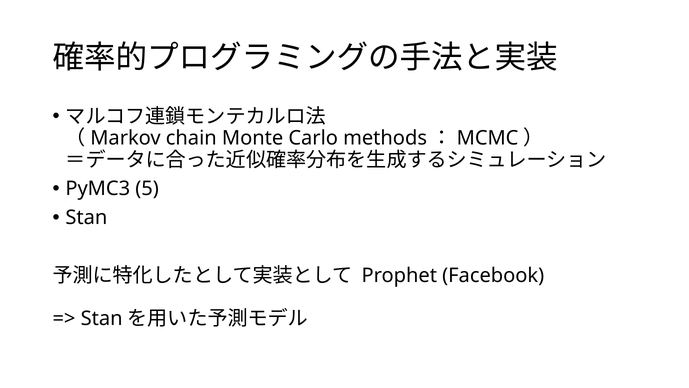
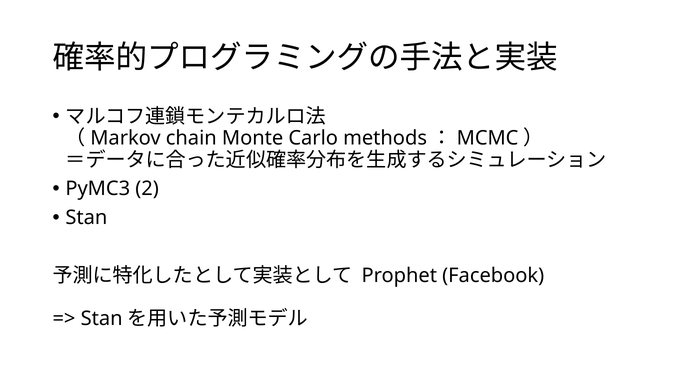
5: 5 -> 2 (147, 189)
